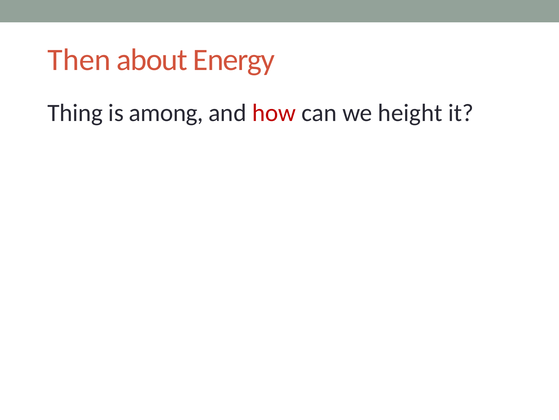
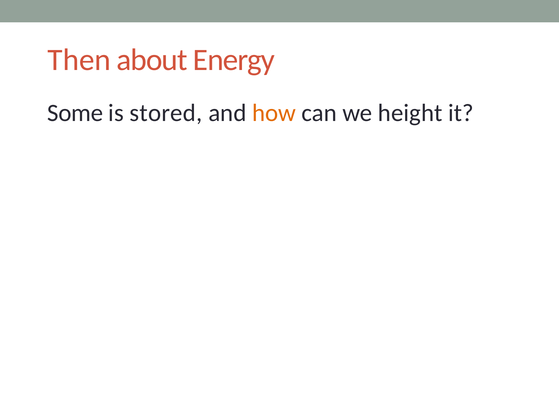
Thing: Thing -> Some (75, 113)
among: among -> stored (166, 113)
how colour: red -> orange (274, 113)
